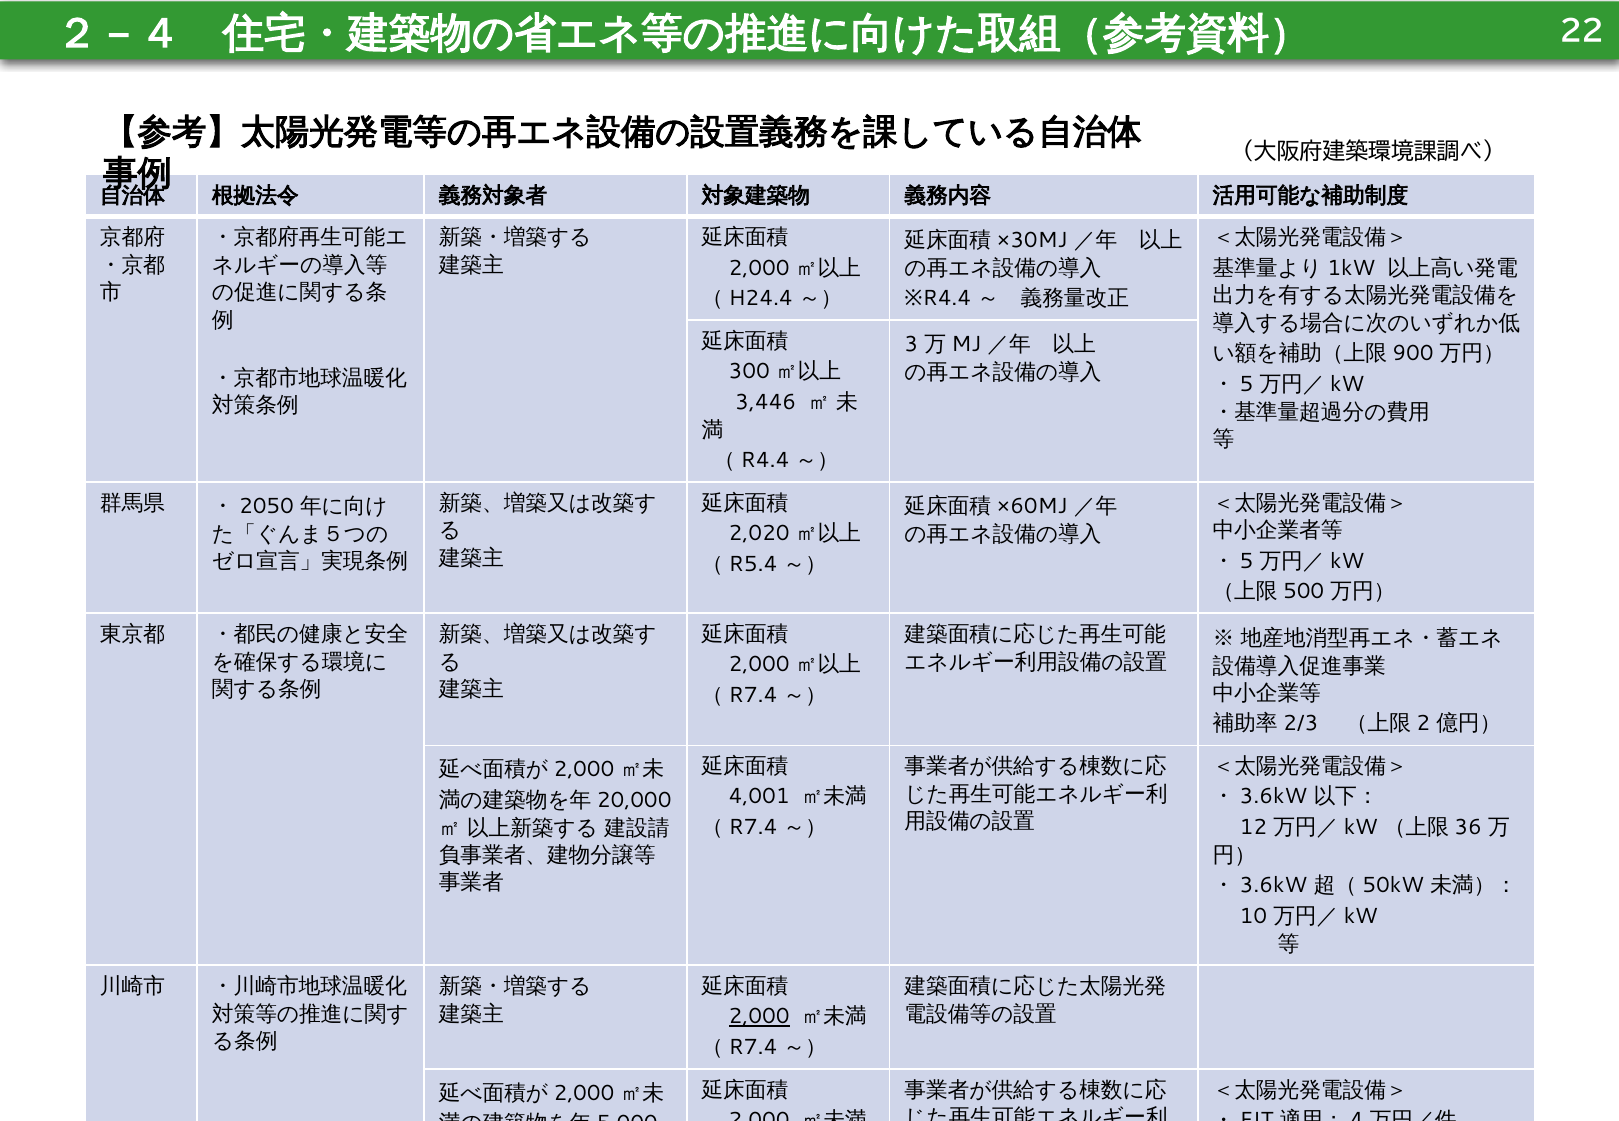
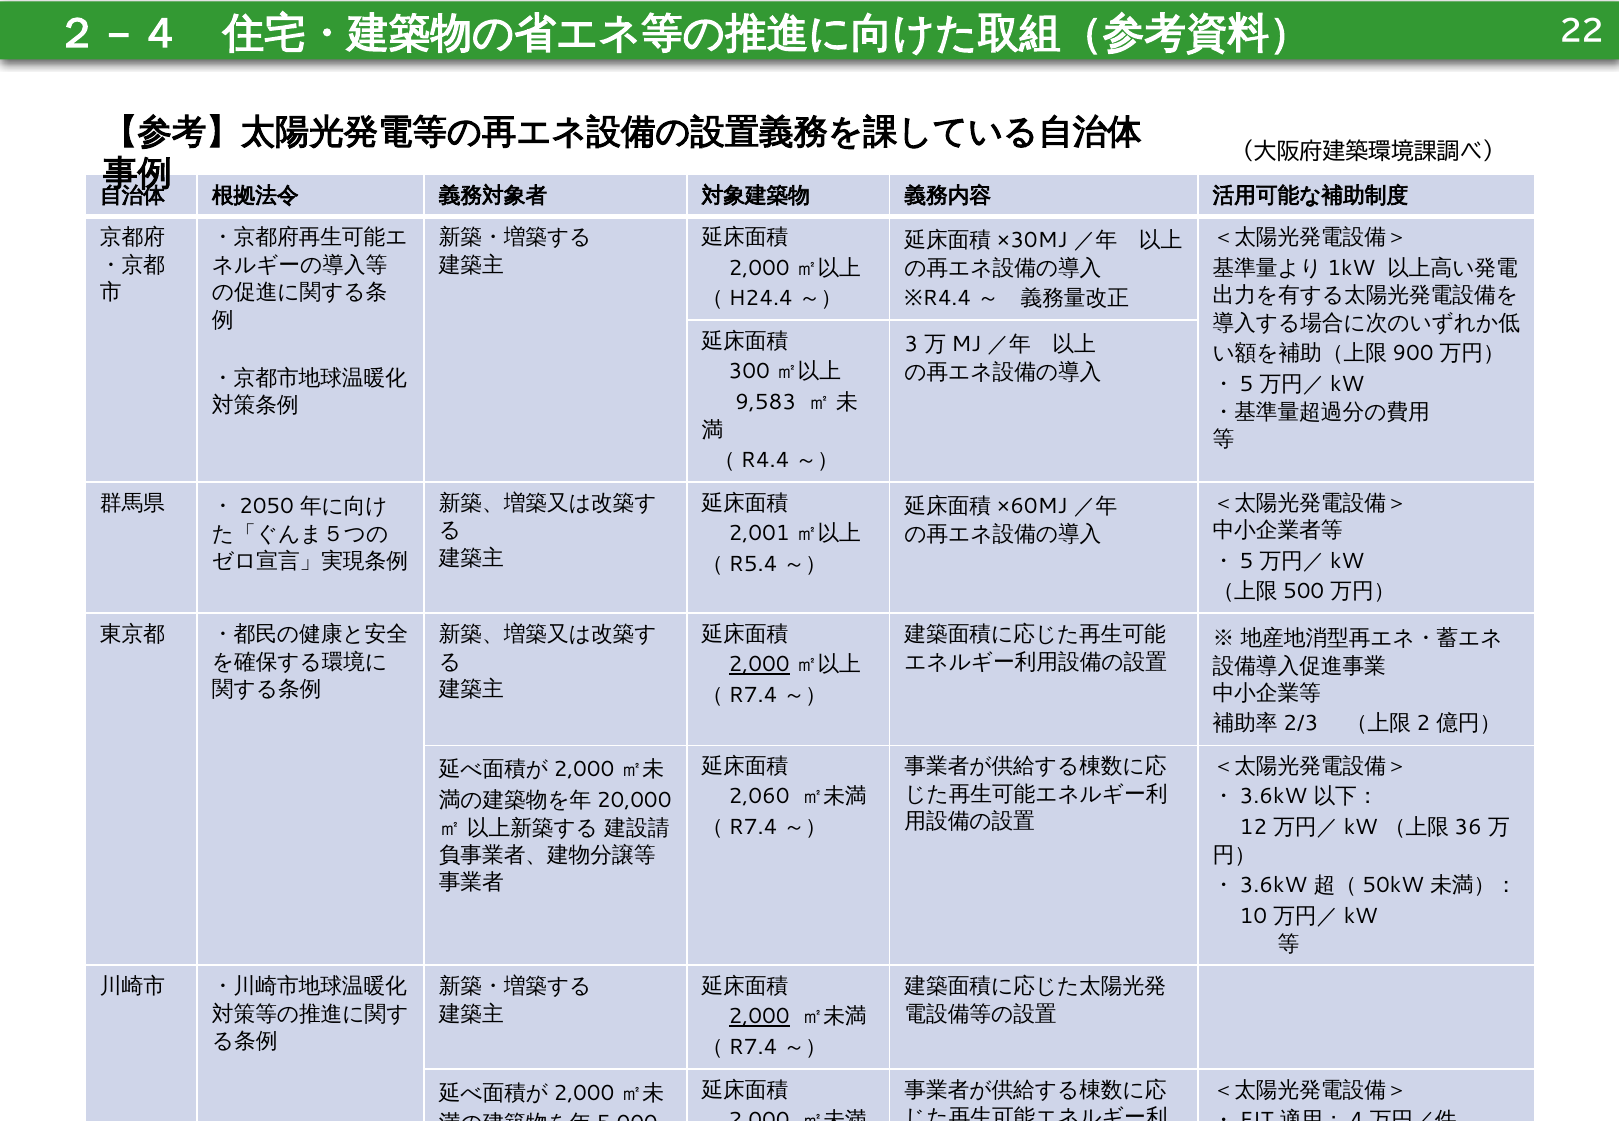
3,446: 3,446 -> 9,583 (766, 402)
2,020: 2,020 -> 2,001 (759, 533)
2,000 underline: none -> present (759, 664)
4,001: 4,001 -> 2,060 (759, 797)
